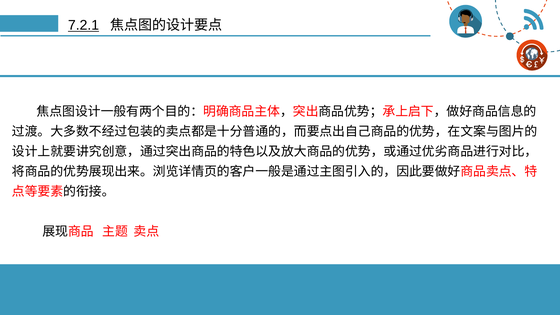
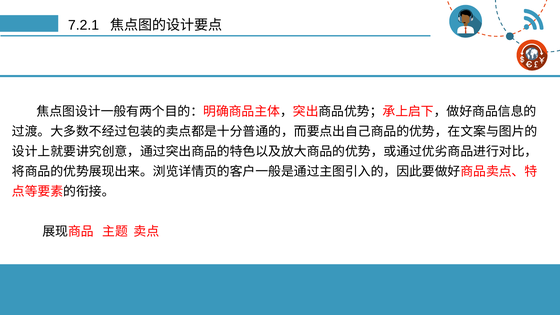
7.2.1 underline: present -> none (84, 25)
